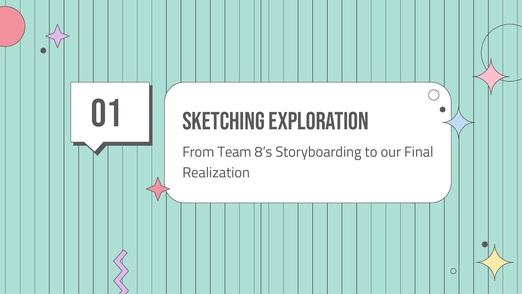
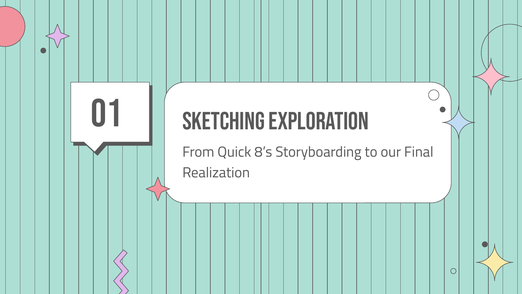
Team: Team -> Quick (234, 152)
